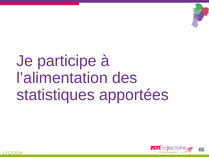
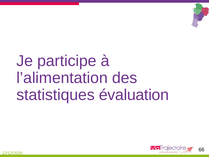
apportées: apportées -> évaluation (134, 95)
